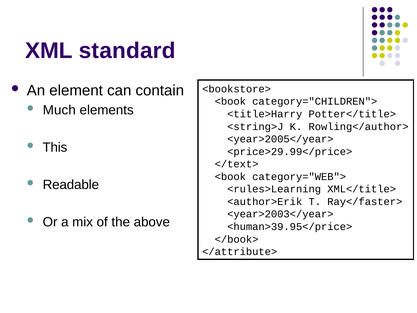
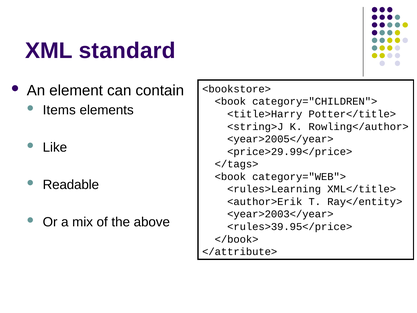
Much: Much -> Items (59, 110)
This: This -> Like (55, 147)
</text>: </text> -> </tags> (237, 164)
Ray</faster>: Ray</faster> -> Ray</entity> (365, 202)
<human>39.95</price>: <human>39.95</price> -> <rules>39.95</price> (290, 227)
